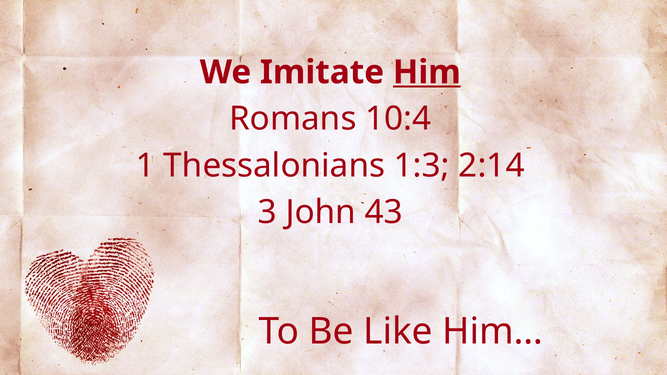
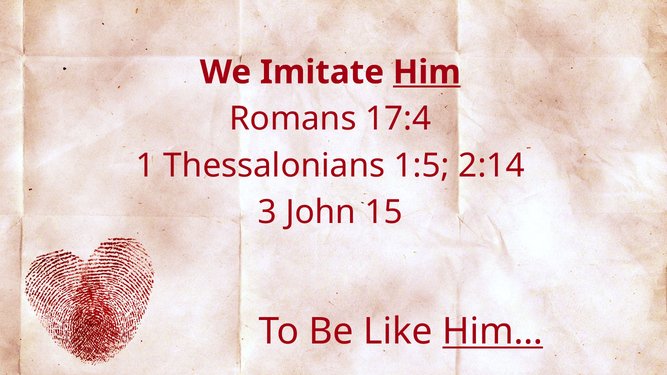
10:4: 10:4 -> 17:4 (398, 119)
1:3: 1:3 -> 1:5 (422, 166)
43: 43 -> 15 (384, 212)
Him… underline: none -> present (493, 332)
